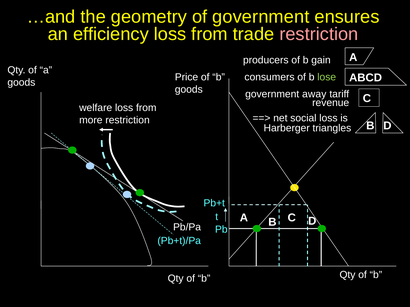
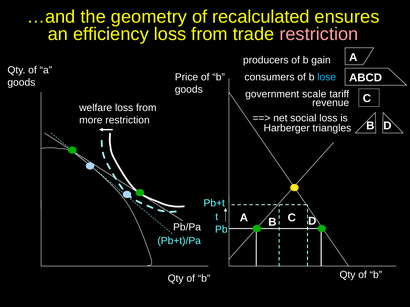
of government: government -> recalculated (261, 17)
lose colour: light green -> light blue (327, 77)
away: away -> scale (314, 94)
